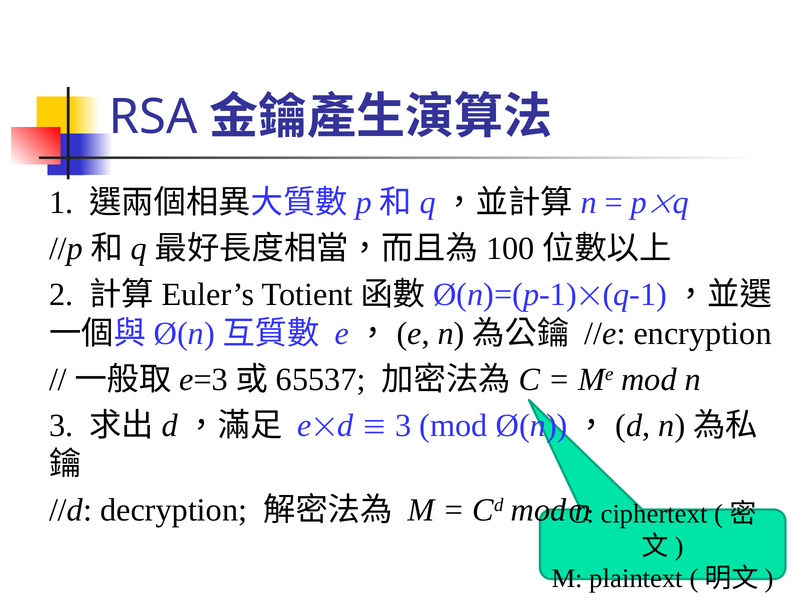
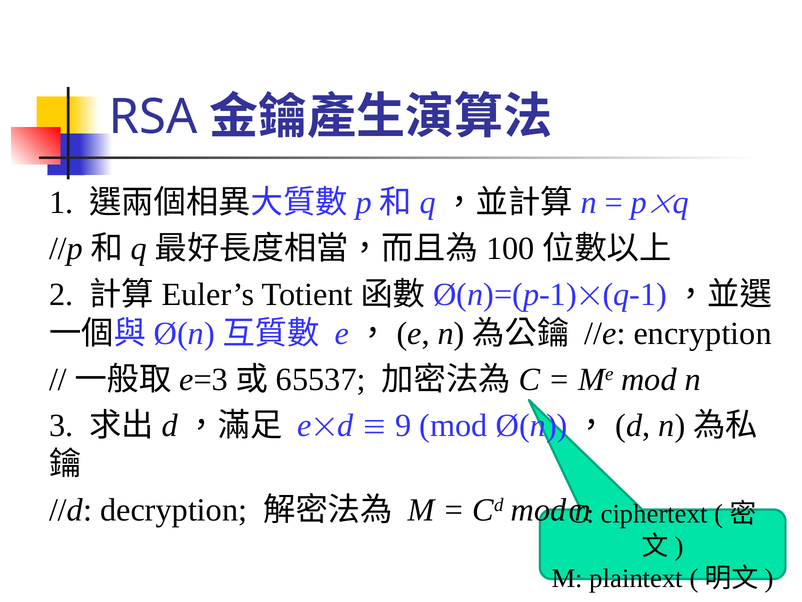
3: 3 -> 9 (403, 425)
